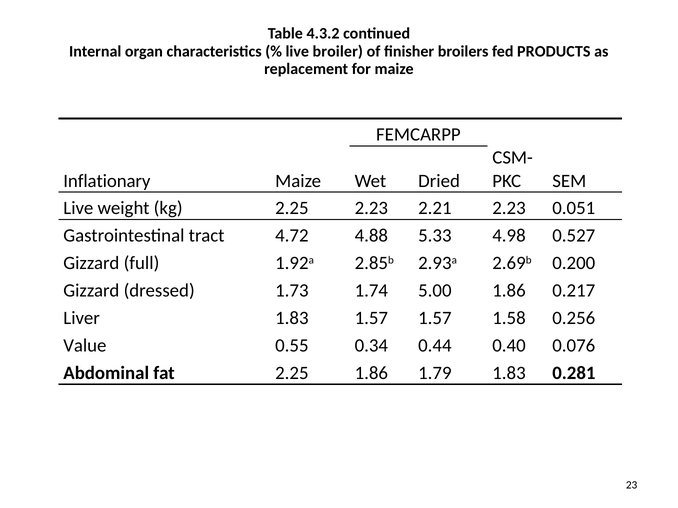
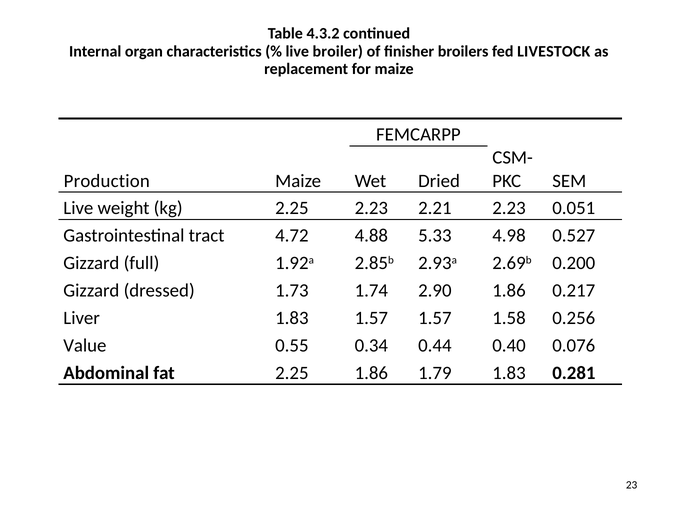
PRODUCTS: PRODUCTS -> LIVESTOCK (554, 51)
Inflationary: Inflationary -> Production (107, 181)
5.00: 5.00 -> 2.90 (435, 291)
